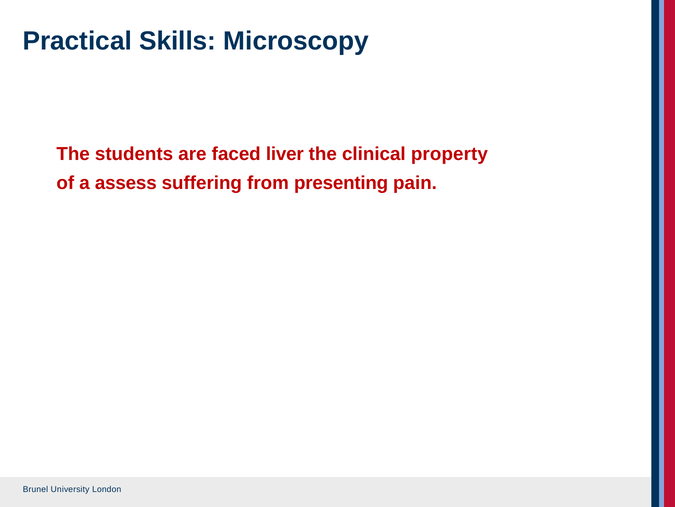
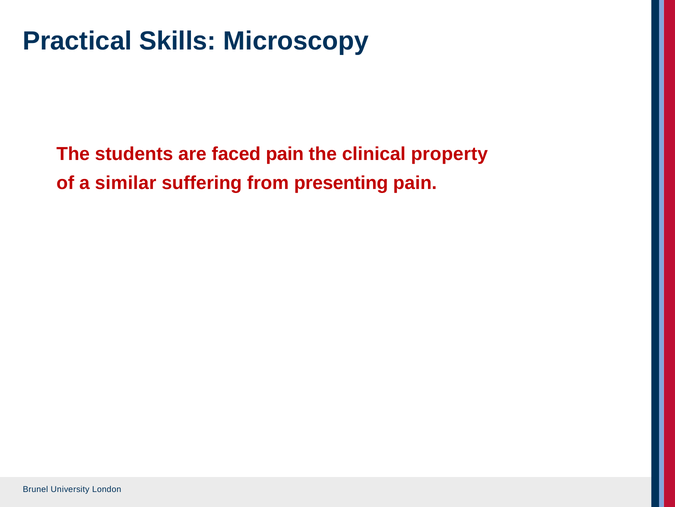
faced liver: liver -> pain (285, 154)
assess: assess -> similar (126, 183)
